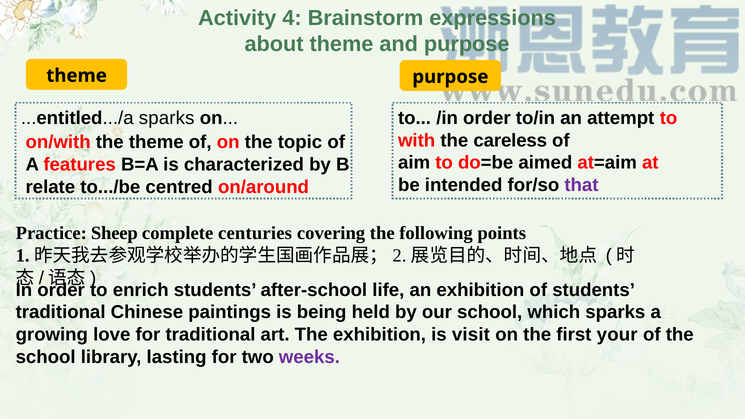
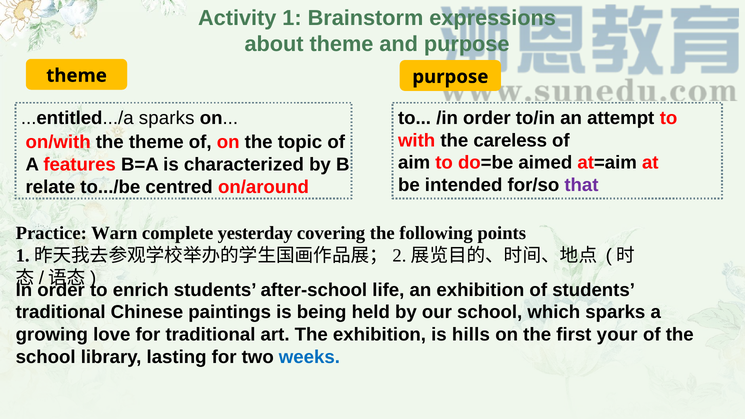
4: 4 -> 1 (292, 18)
Sheep: Sheep -> Warn (114, 233)
centuries: centuries -> yesterday (255, 233)
visit: visit -> hills (471, 335)
weeks colour: purple -> blue (309, 357)
